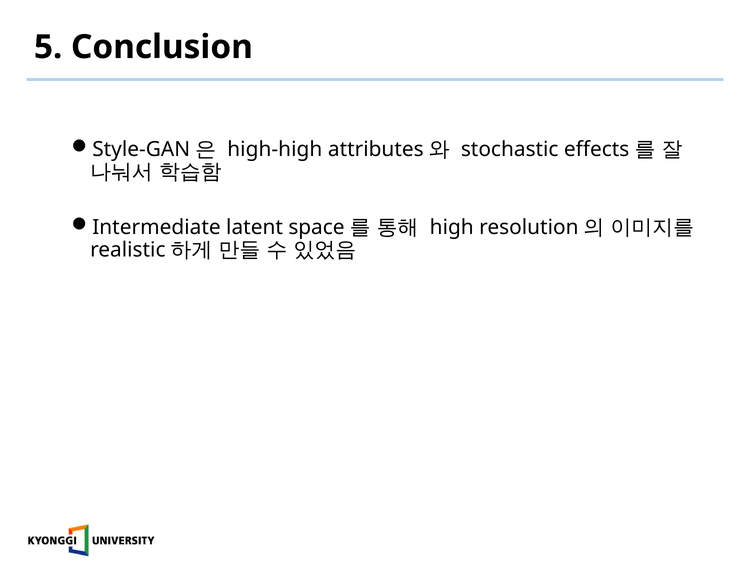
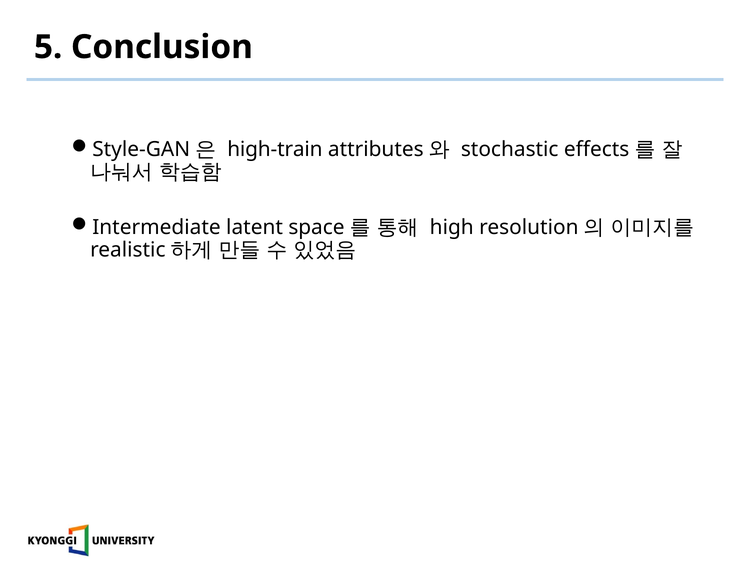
high-high: high-high -> high-train (275, 149)
